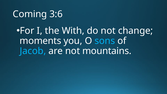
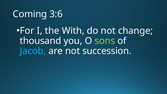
moments: moments -> thousand (40, 41)
sons colour: light blue -> light green (105, 41)
mountains: mountains -> succession (107, 51)
